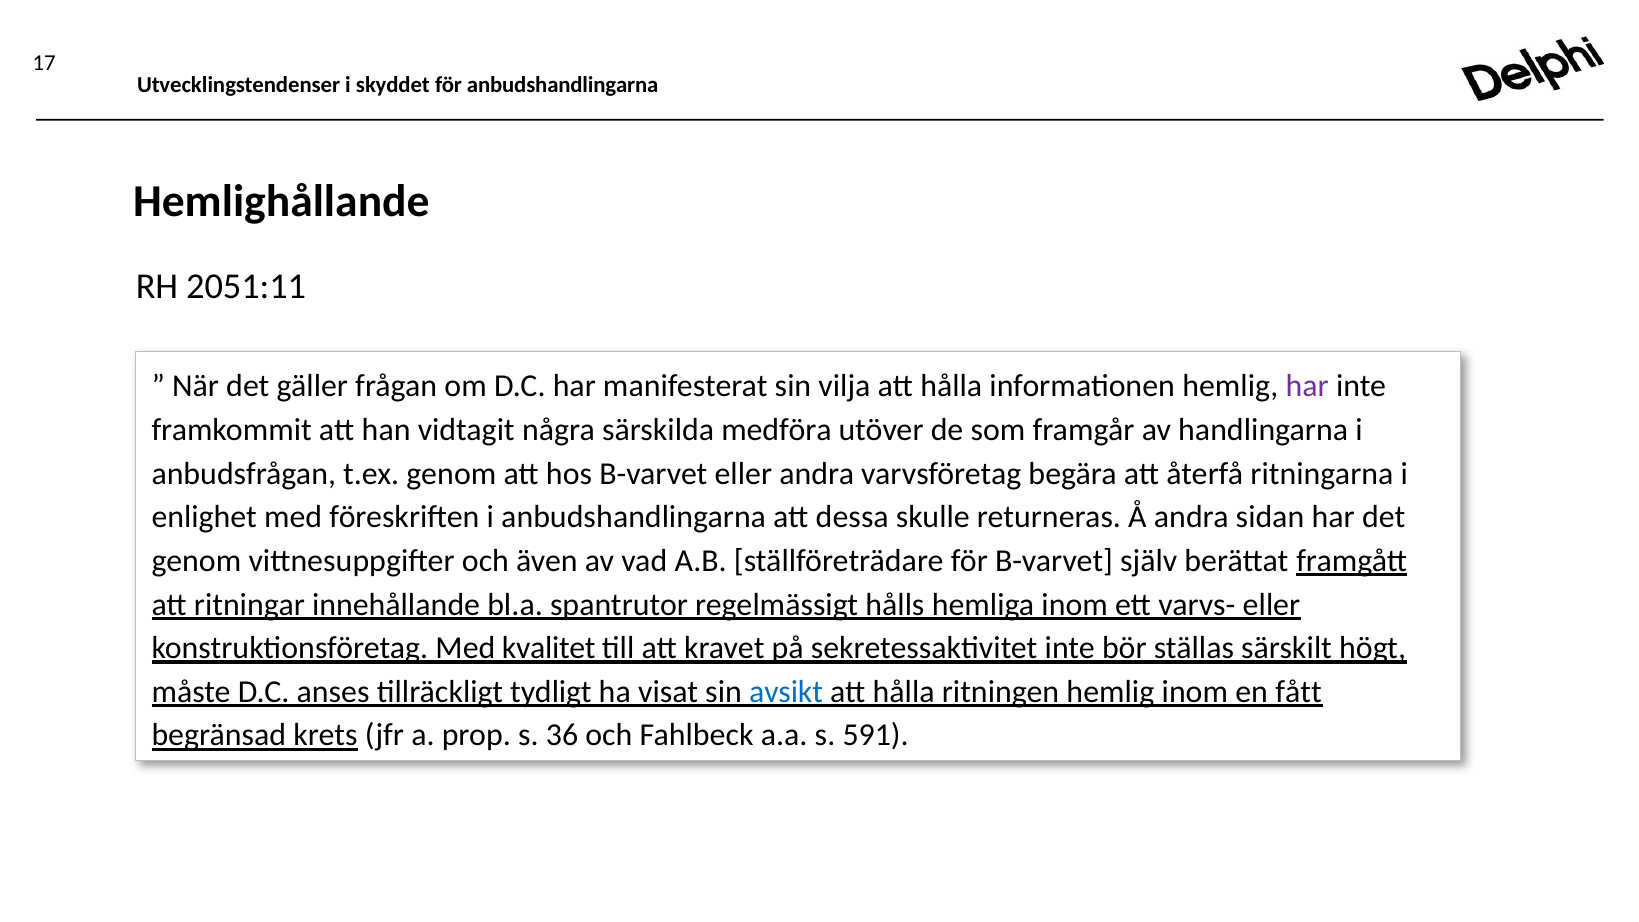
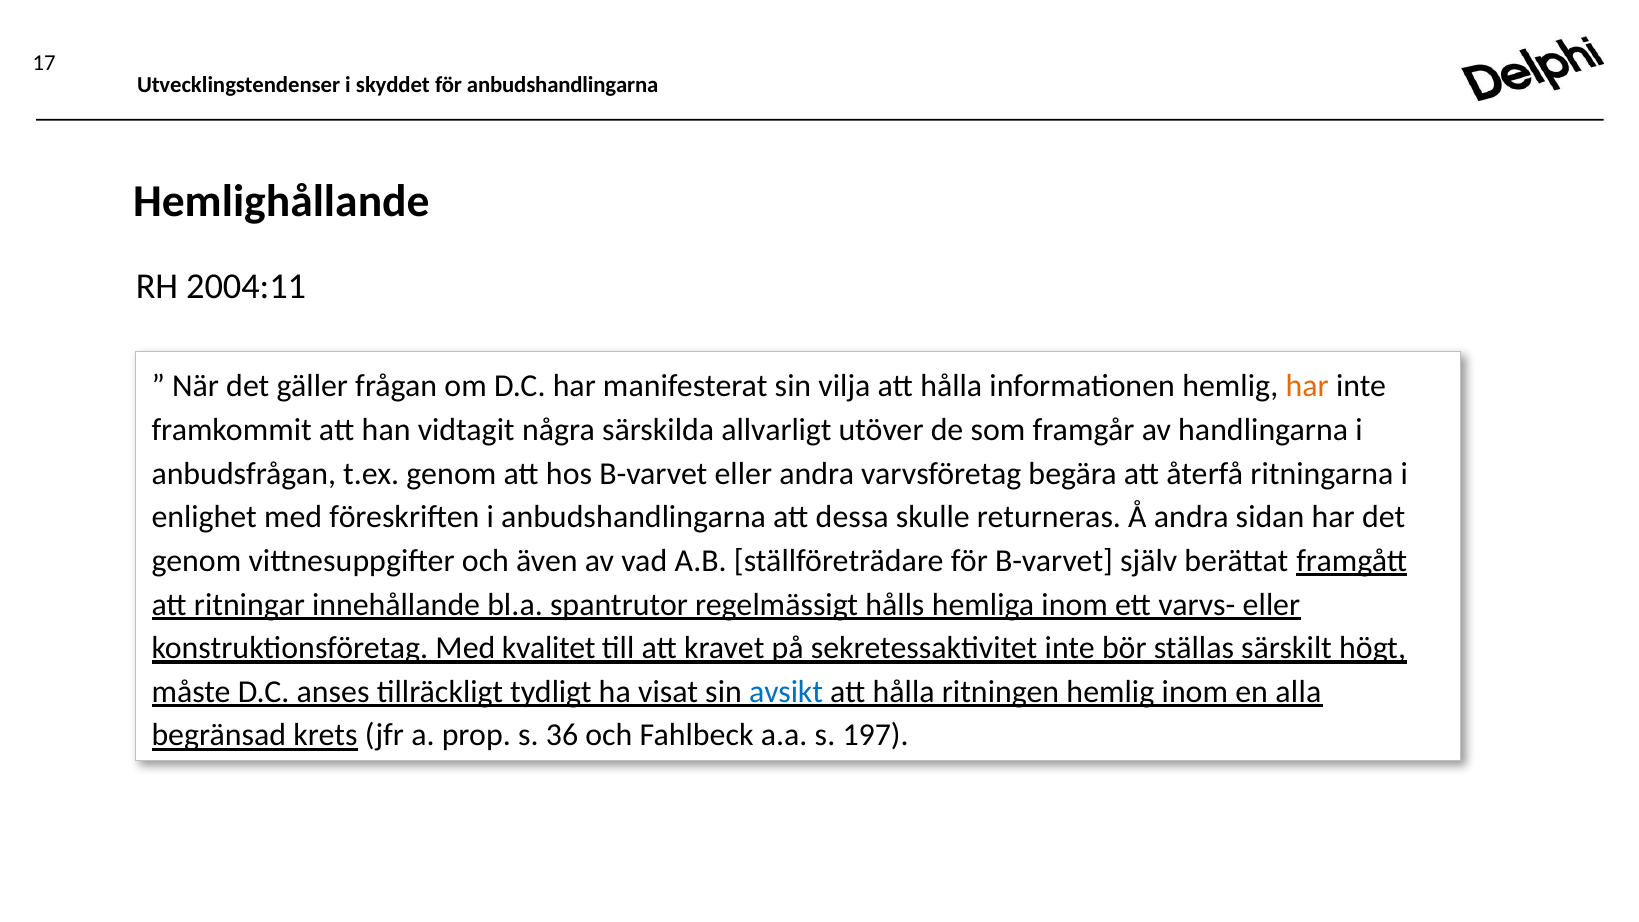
2051:11: 2051:11 -> 2004:11 (246, 286)
har colour: purple -> orange (1307, 386)
medföra: medföra -> allvarligt (776, 430)
fått: fått -> alla (1298, 692)
591: 591 -> 197 (876, 735)
